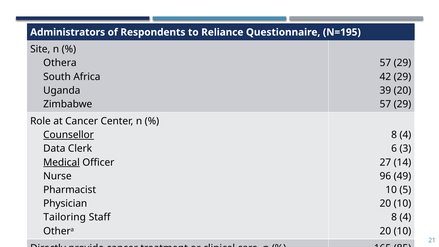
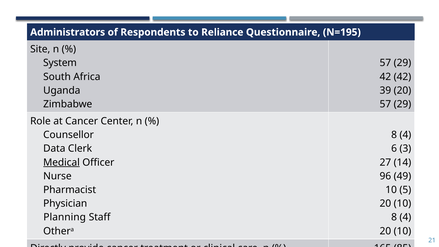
Othera: Othera -> System (60, 63)
42 29: 29 -> 42 (402, 77)
Counsellor underline: present -> none (69, 135)
Tailoring: Tailoring -> Planning (65, 217)
